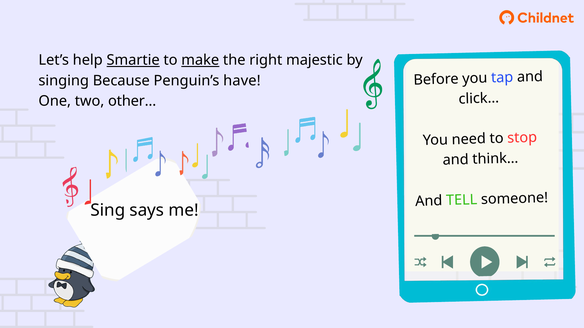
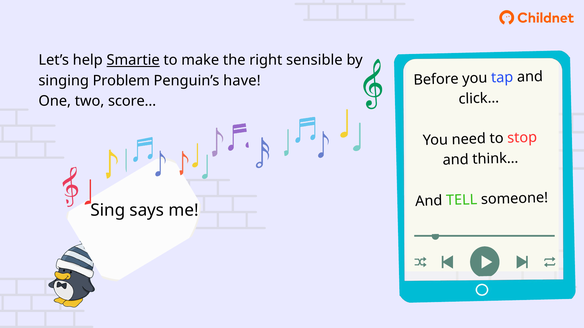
make underline: present -> none (200, 60)
majestic: majestic -> sensible (314, 60)
Because: Because -> Problem (121, 81)
other…: other… -> score… (132, 101)
